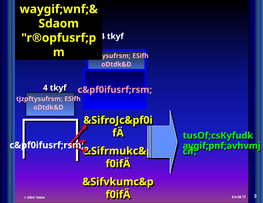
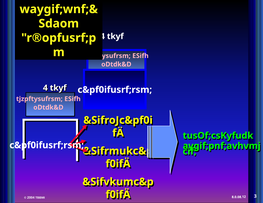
c&pf0ifusrf;rsm colour: pink -> white (115, 90)
